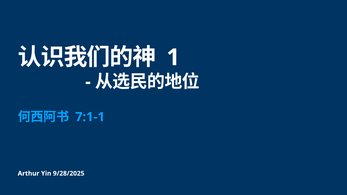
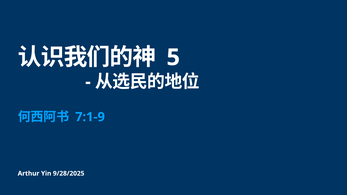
1: 1 -> 5 (173, 57)
7:1-1: 7:1-1 -> 7:1-9 (90, 117)
